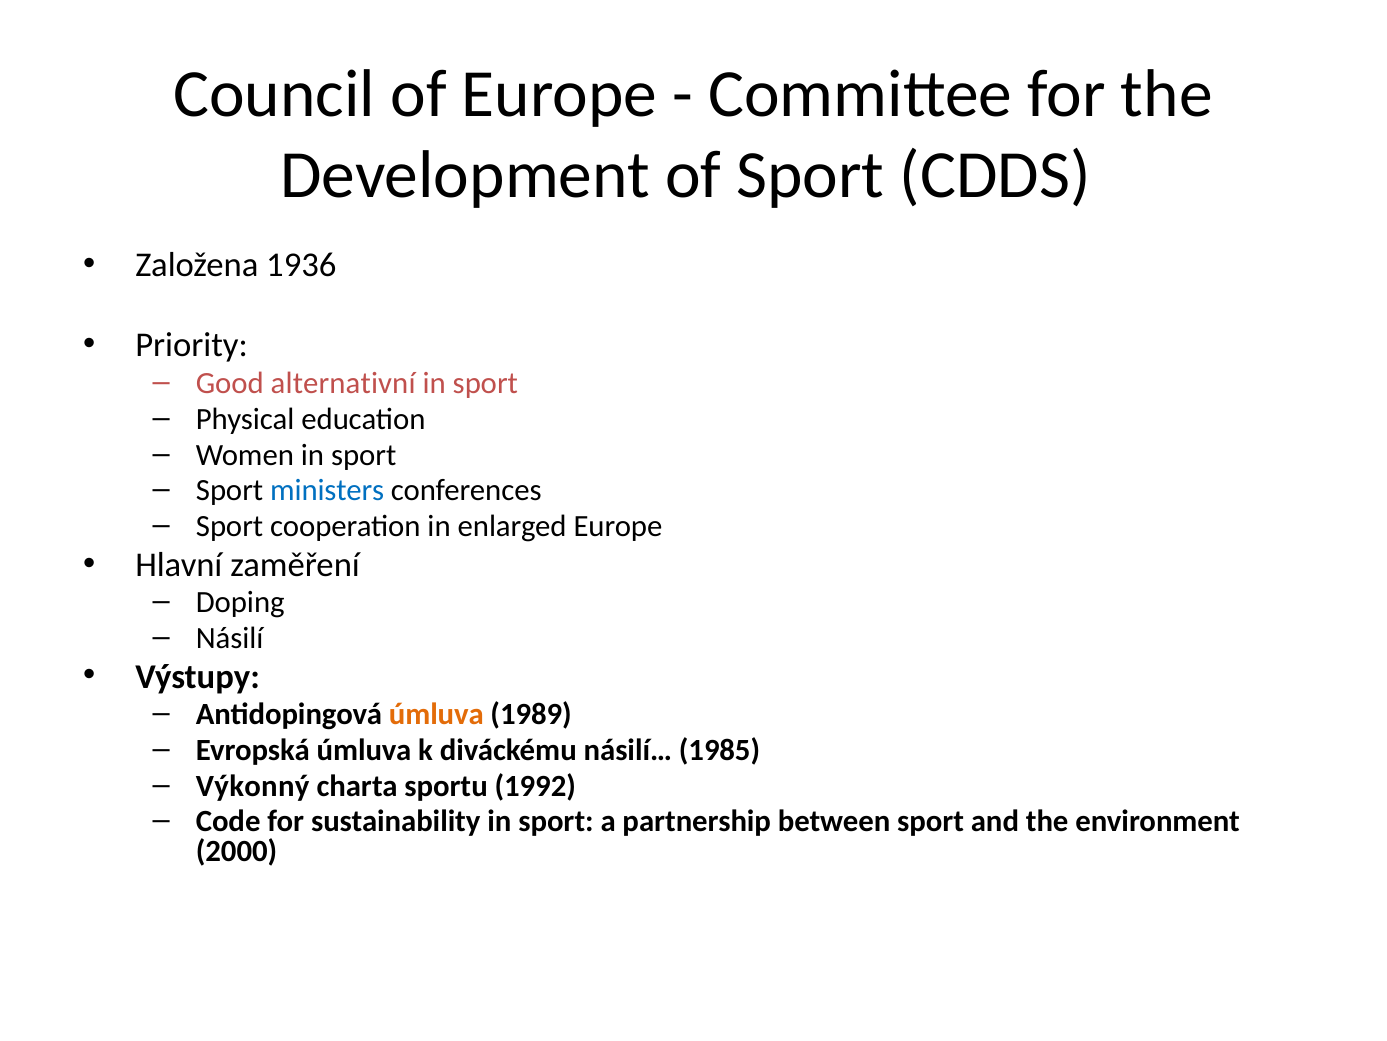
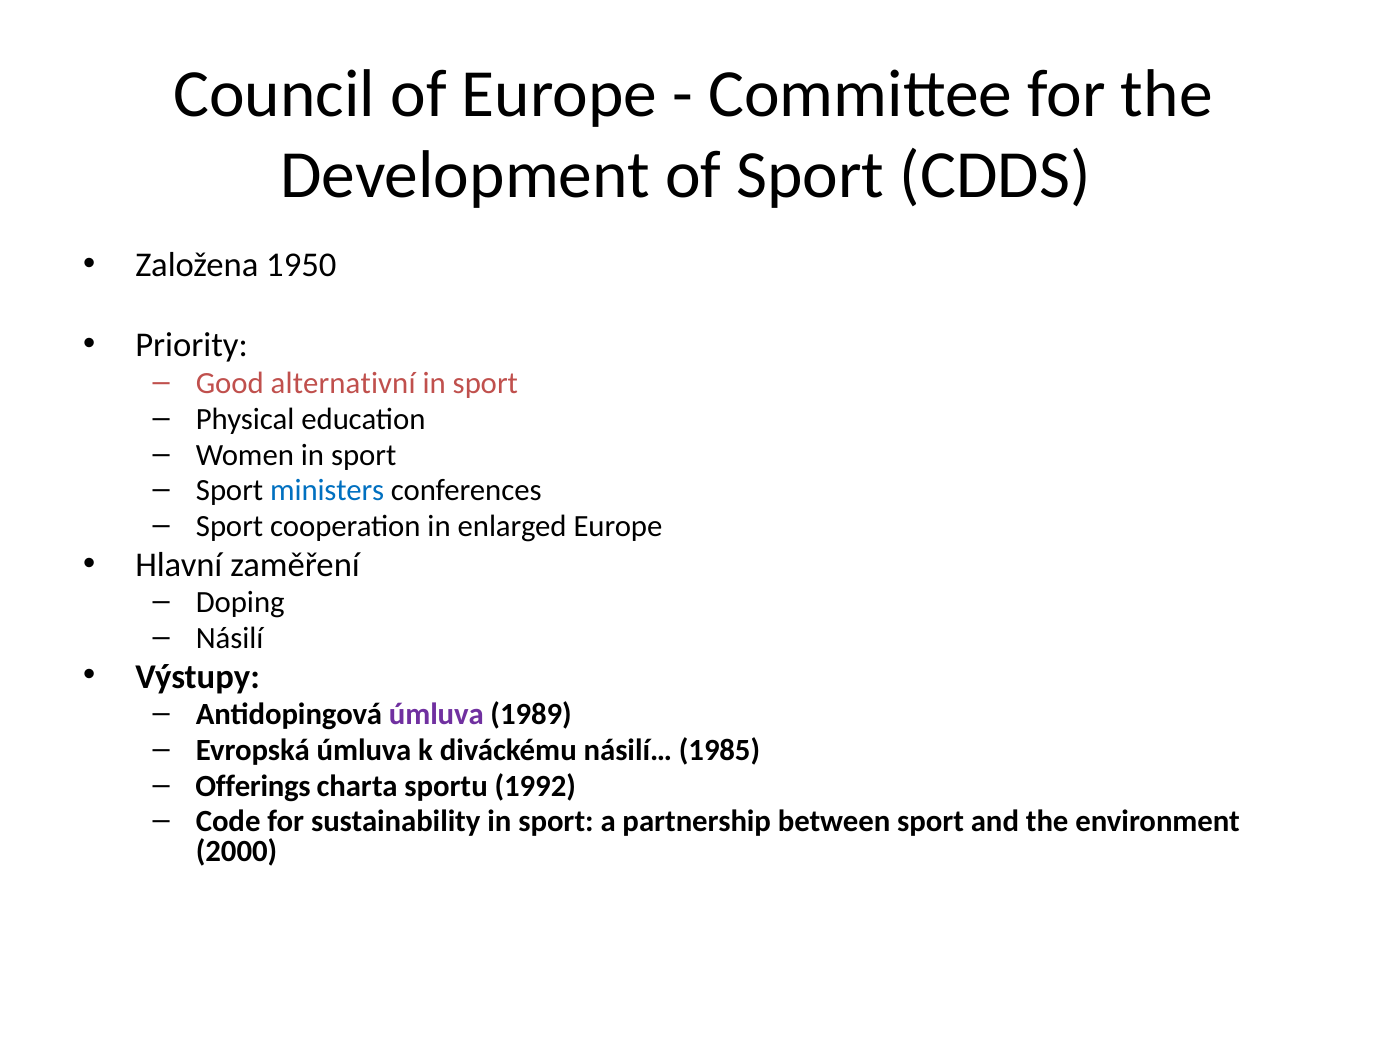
1936: 1936 -> 1950 (301, 265)
úmluva colour: orange -> purple (436, 714)
Výkonný: Výkonný -> Offerings (253, 785)
